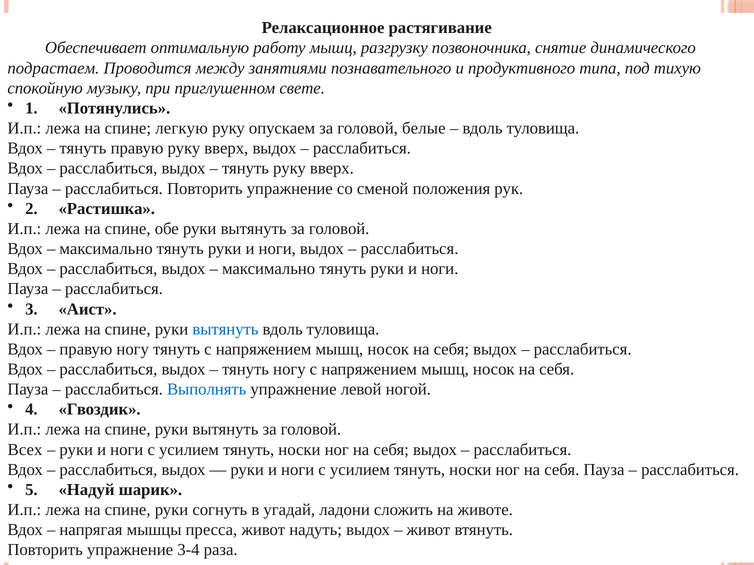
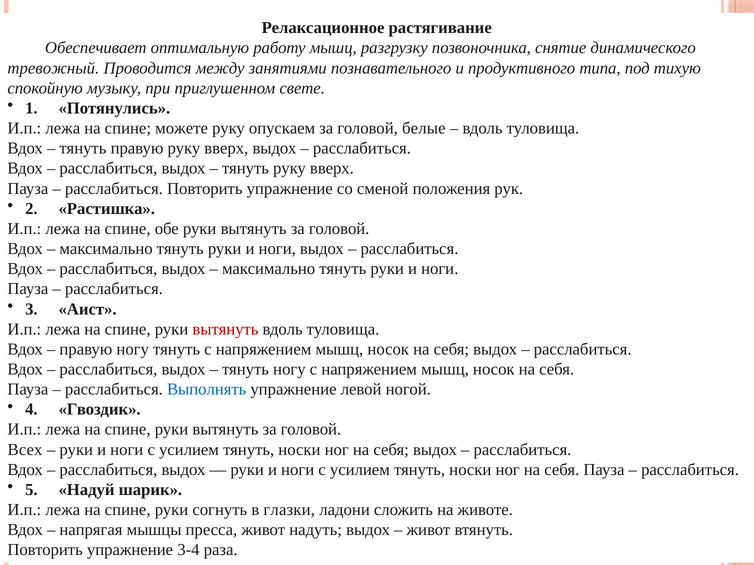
подрастаем: подрастаем -> тревожный (53, 68)
легкую: легкую -> можете (182, 128)
вытянуть colour: blue -> red (225, 329)
угадай: угадай -> глазки (289, 510)
